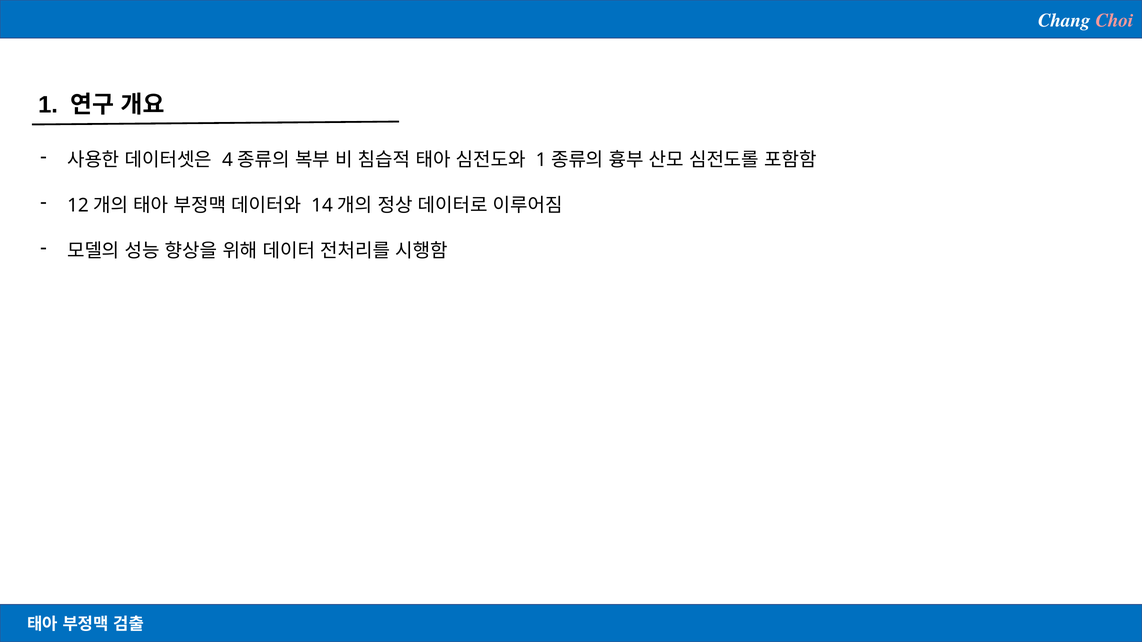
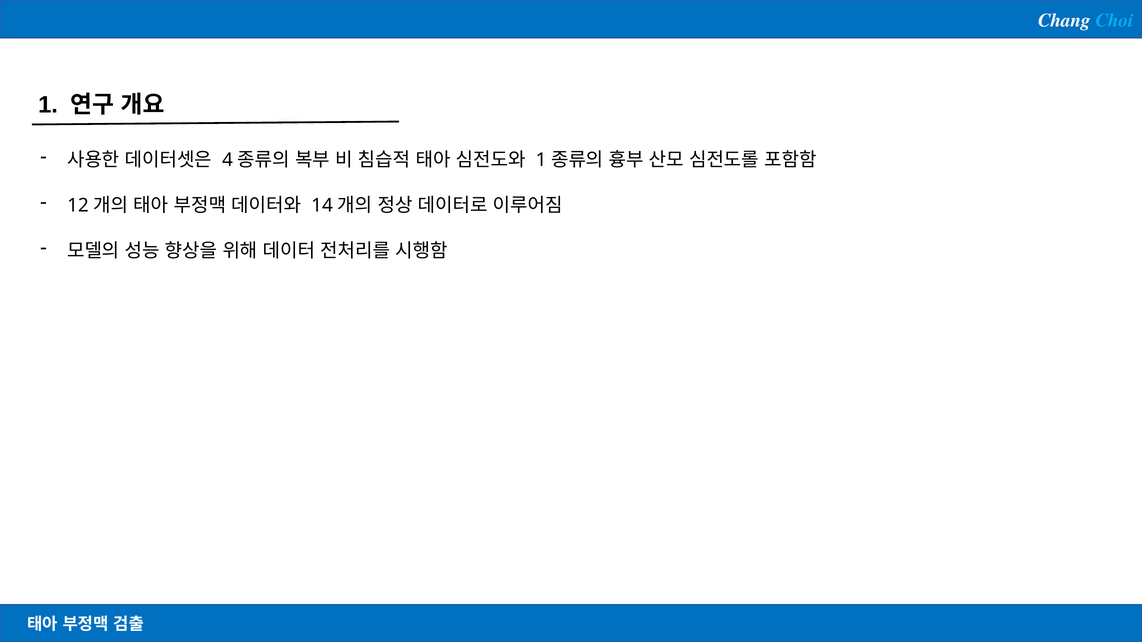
Choi colour: pink -> light blue (1115, 20)
